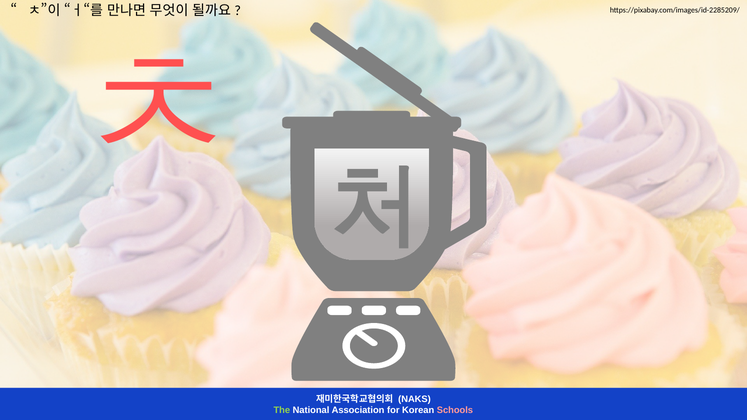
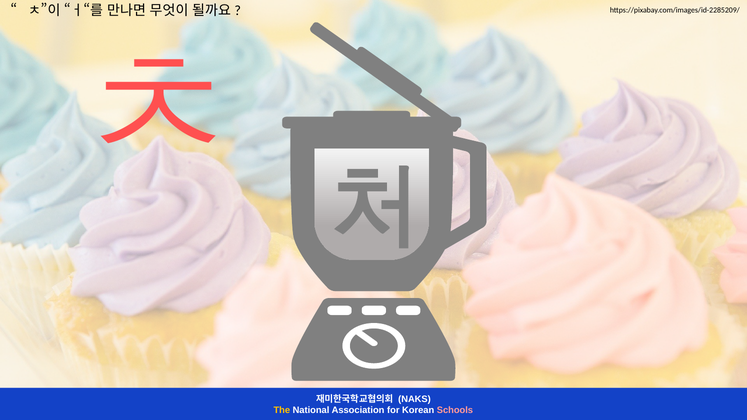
The colour: light green -> yellow (282, 410)
